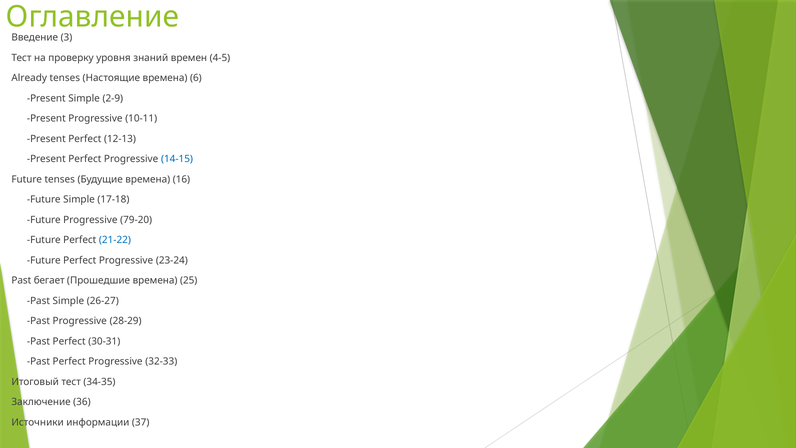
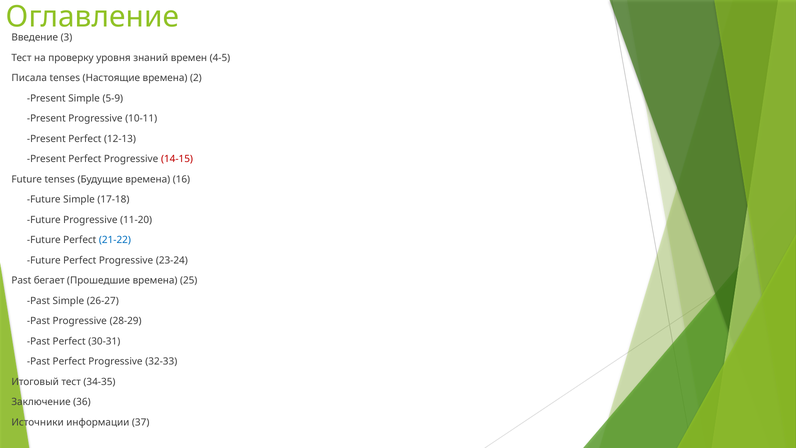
Already: Already -> Писала (29, 78)
6: 6 -> 2 (196, 78)
2-9: 2-9 -> 5-9 (113, 98)
14-15 colour: blue -> red (177, 159)
79-20: 79-20 -> 11-20 (136, 220)
